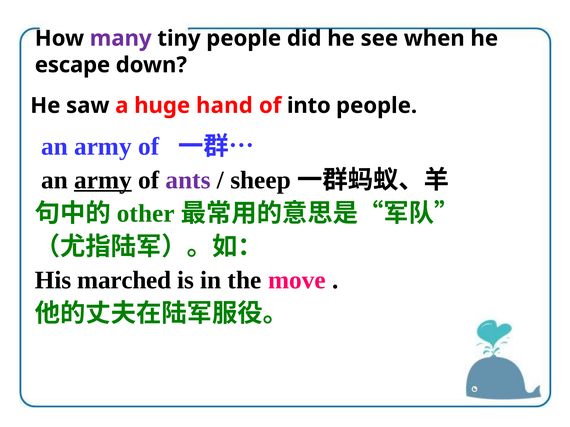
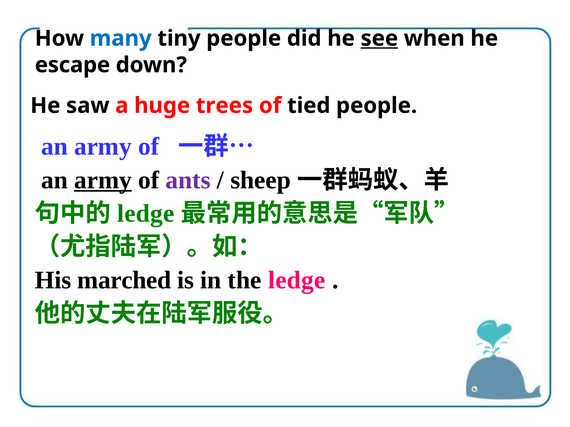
many colour: purple -> blue (121, 38)
see underline: none -> present (379, 38)
hand: hand -> trees (224, 106)
into: into -> tied (309, 106)
other: other -> ledge (146, 214)
the move: move -> ledge (297, 281)
